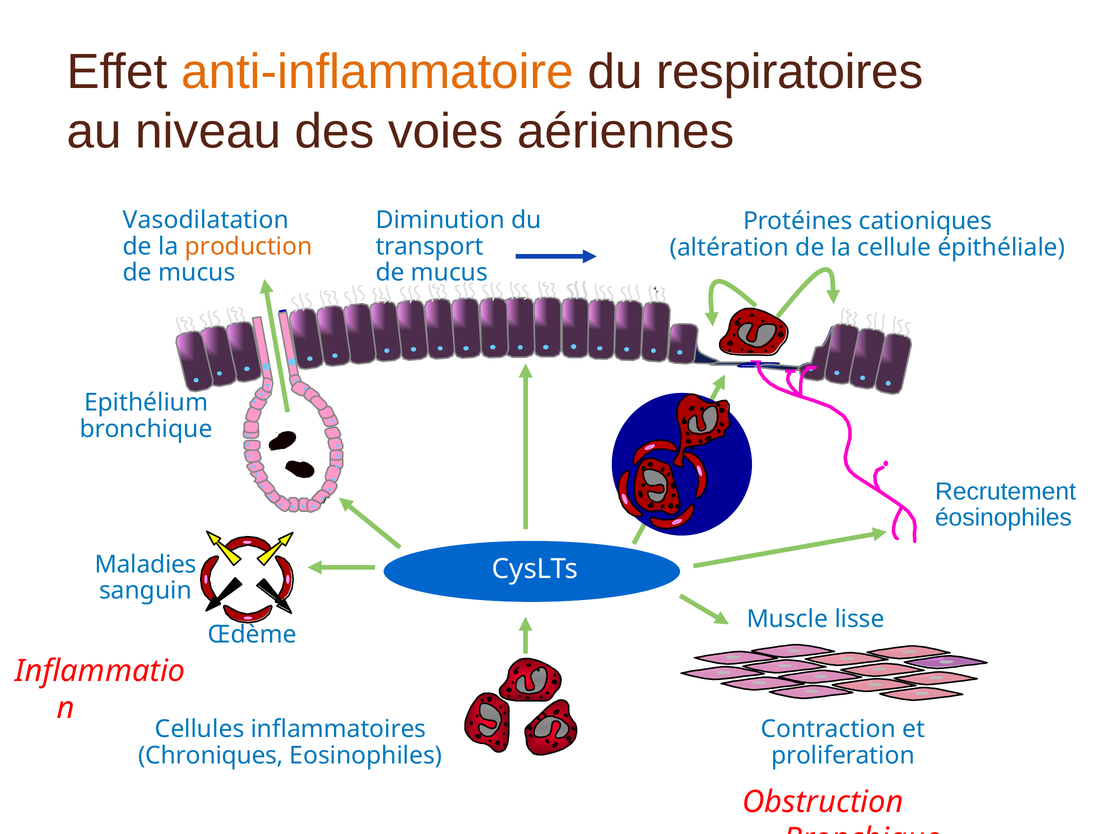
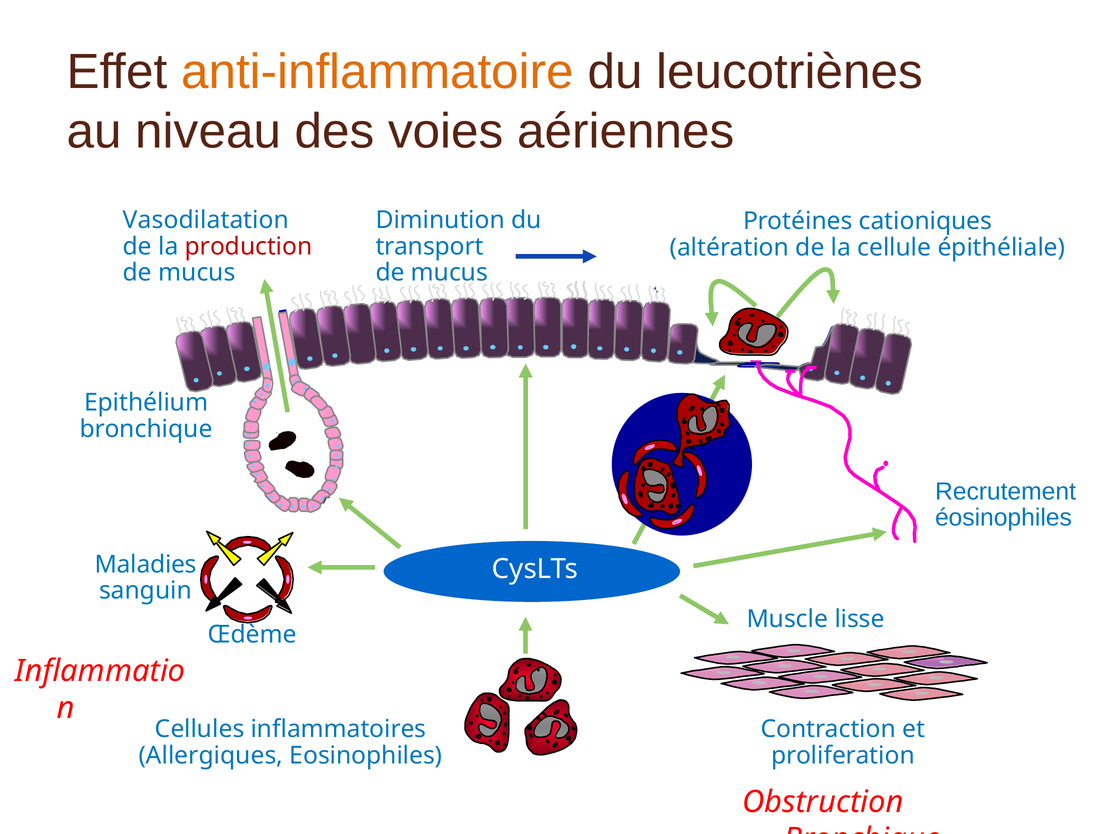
respiratoires: respiratoires -> leucotriènes (790, 72)
production colour: orange -> red (249, 247)
Chroniques: Chroniques -> Allergiques (211, 755)
